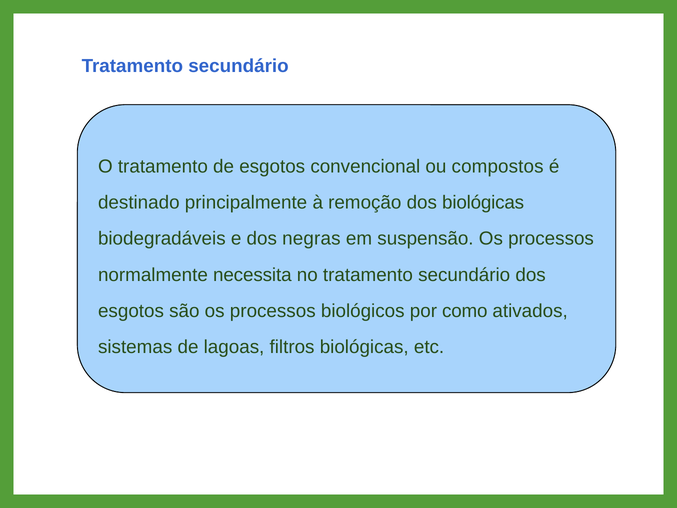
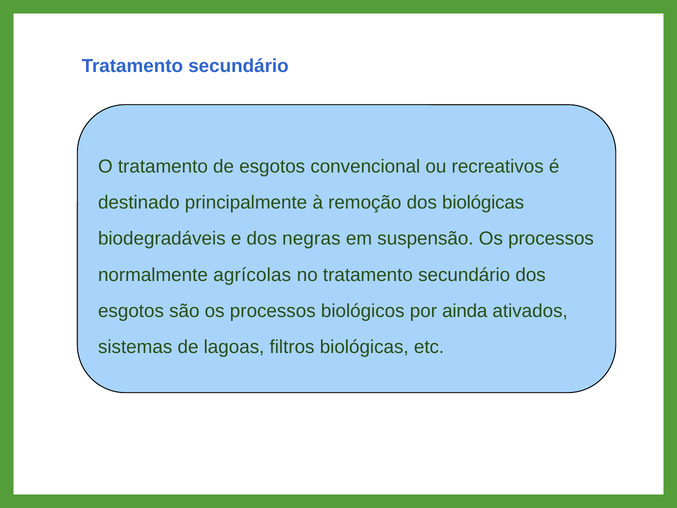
compostos: compostos -> recreativos (498, 166)
necessita: necessita -> agrícolas (252, 275)
como: como -> ainda (465, 311)
